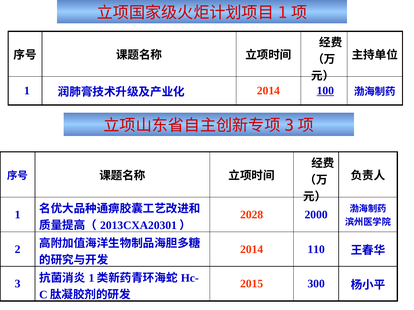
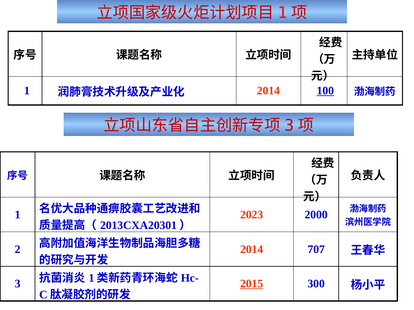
2028: 2028 -> 2023 (252, 215)
110: 110 -> 707 (316, 250)
2015 underline: none -> present (252, 284)
